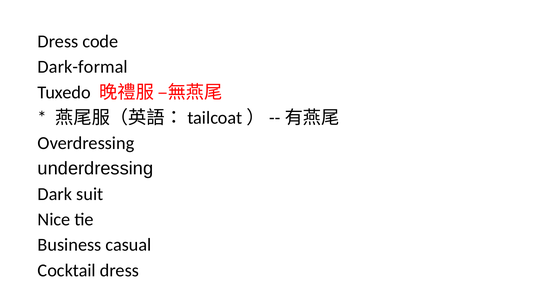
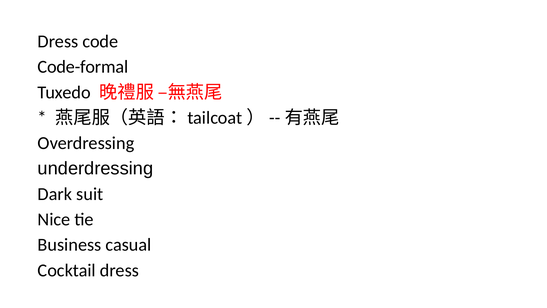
Dark-formal: Dark-formal -> Code-formal (83, 67)
